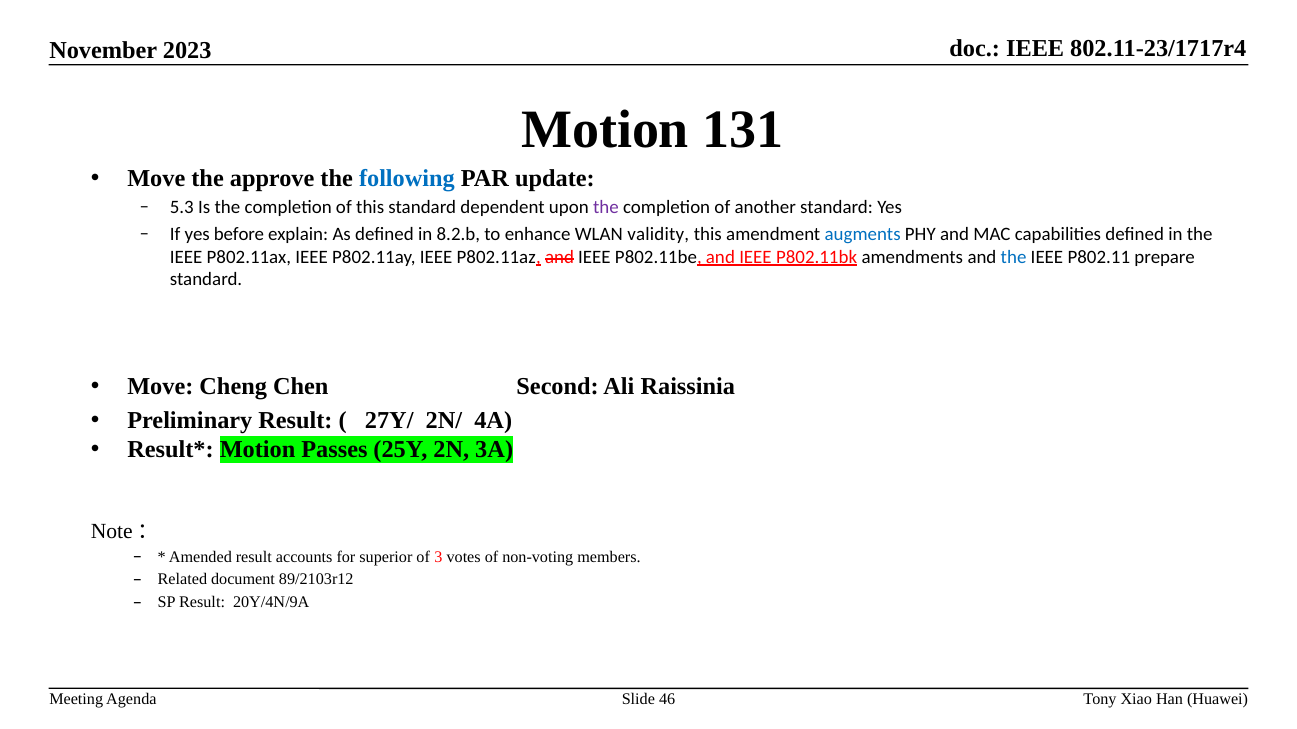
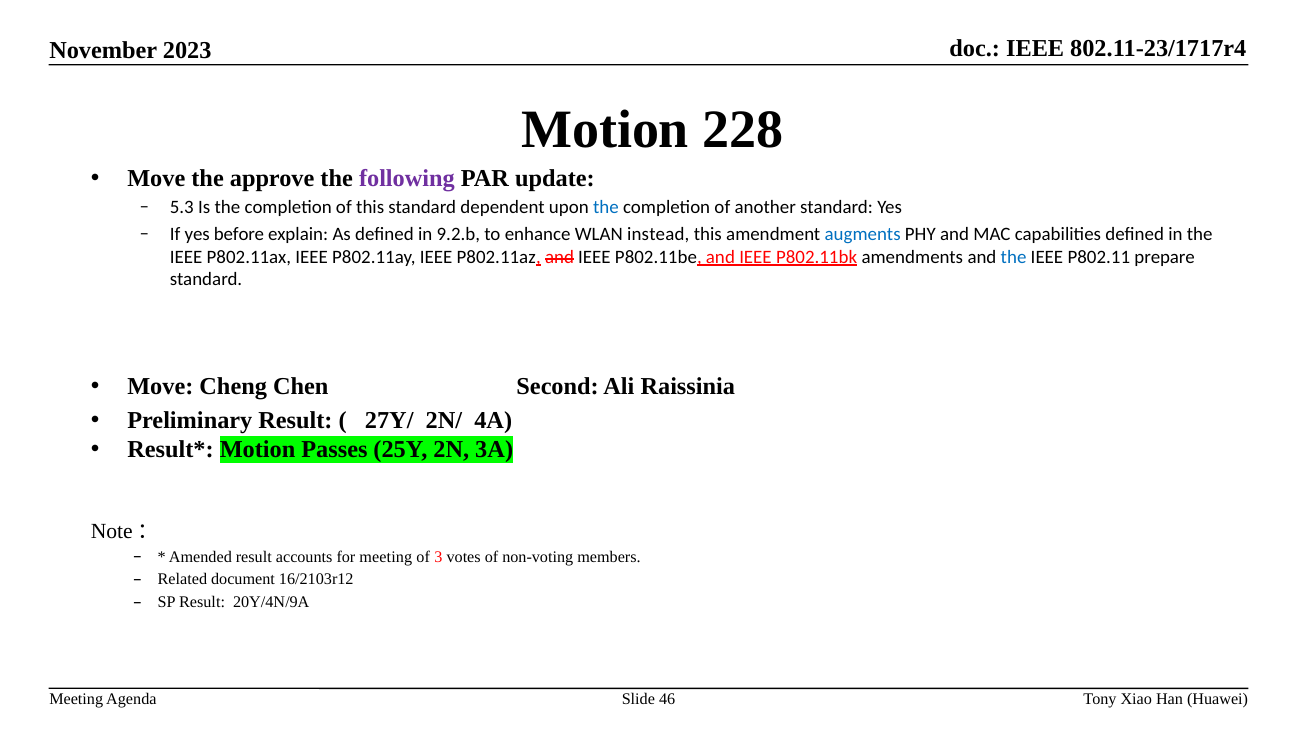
131: 131 -> 228 (743, 130)
following colour: blue -> purple (407, 178)
the colour: purple -> blue (606, 208)
8.2.b: 8.2.b -> 9.2.b (458, 234)
validity: validity -> instead (658, 234)
for superior: superior -> meeting (386, 557)
89/2103r12: 89/2103r12 -> 16/2103r12 (316, 580)
